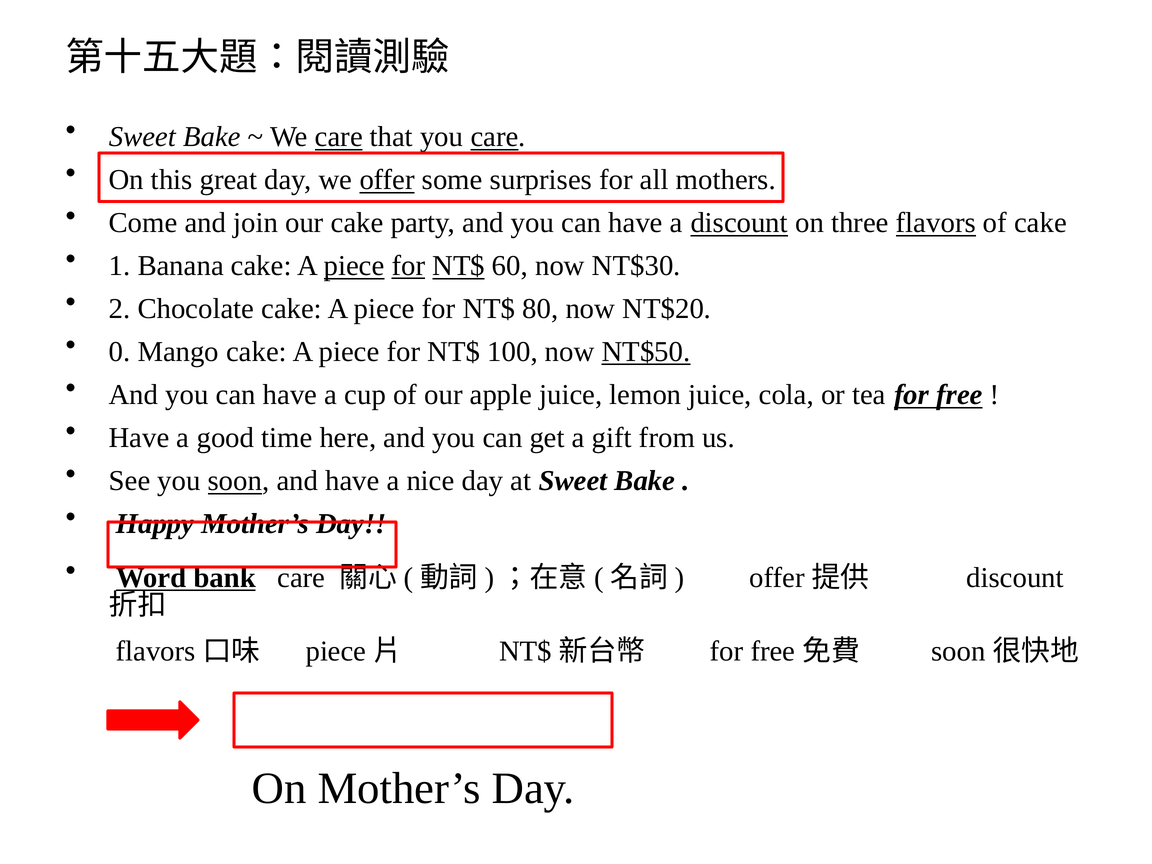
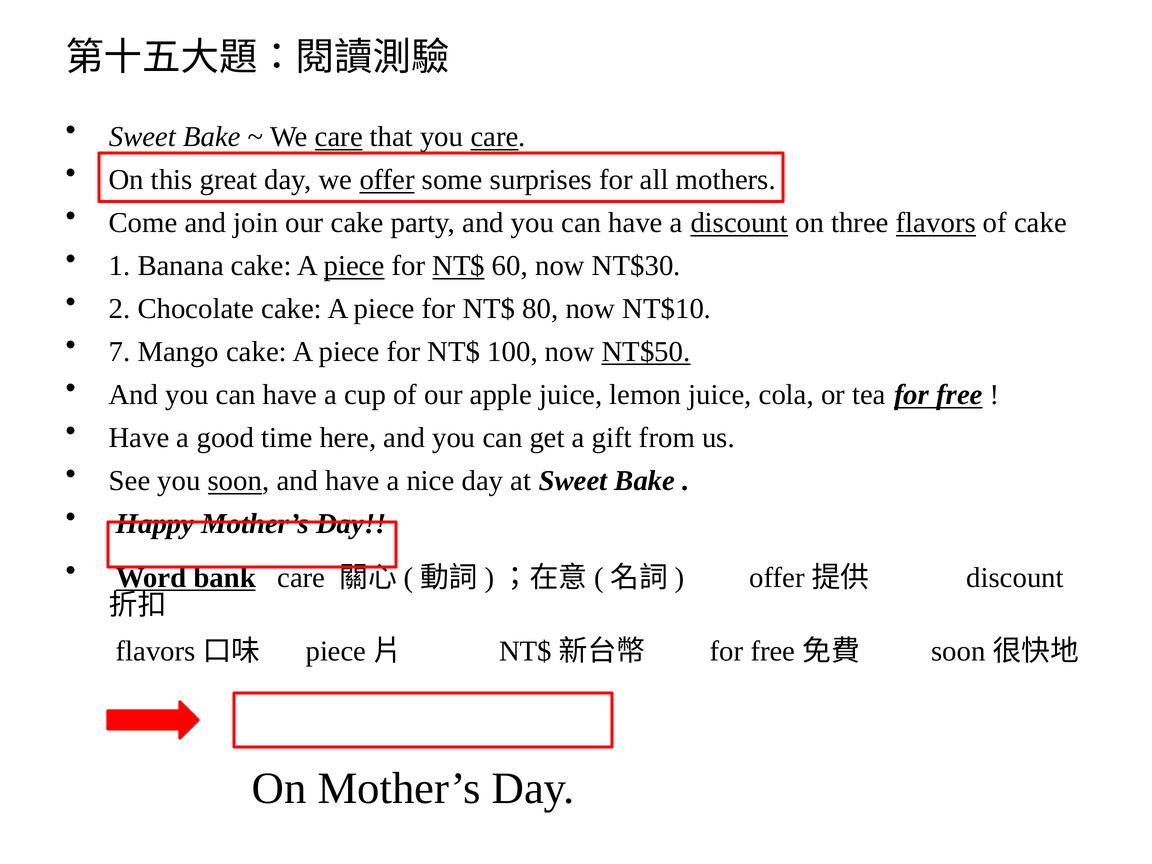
for underline: present -> none (408, 266)
NT$20: NT$20 -> NT$10 (667, 309)
0: 0 -> 7 (120, 352)
